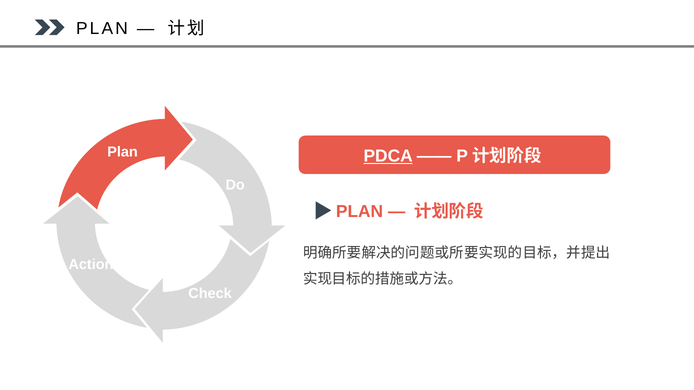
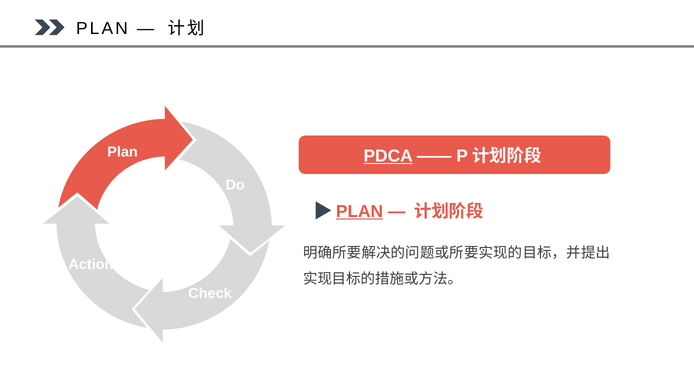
PLAN underline: none -> present (360, 212)
